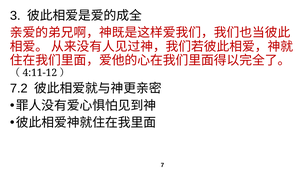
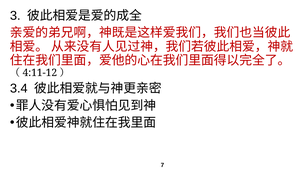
7.2: 7.2 -> 3.4 (19, 89)
